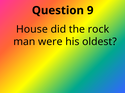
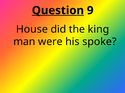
Question underline: none -> present (58, 11)
rock: rock -> king (98, 29)
oldest: oldest -> spoke (99, 42)
